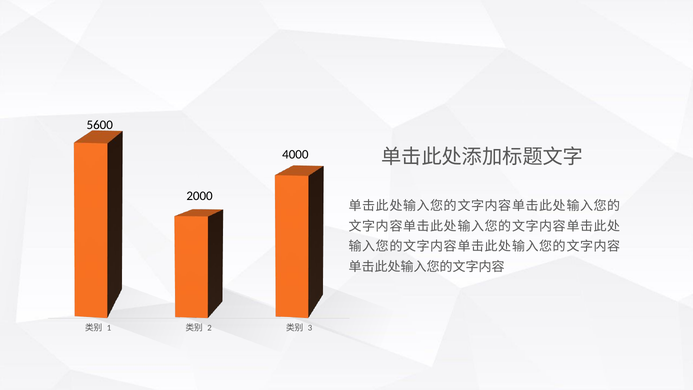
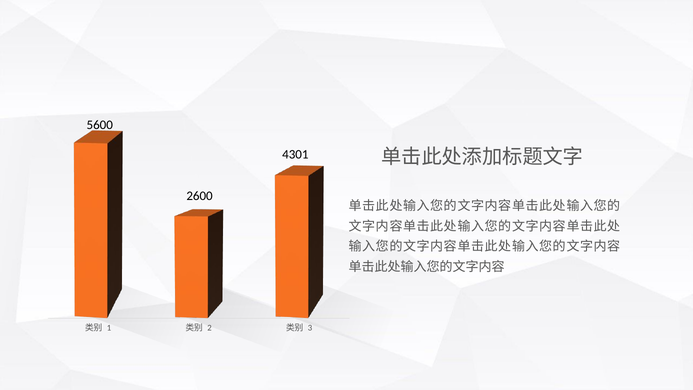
4000: 4000 -> 4301 (295, 154)
2000: 2000 -> 2600 (200, 196)
